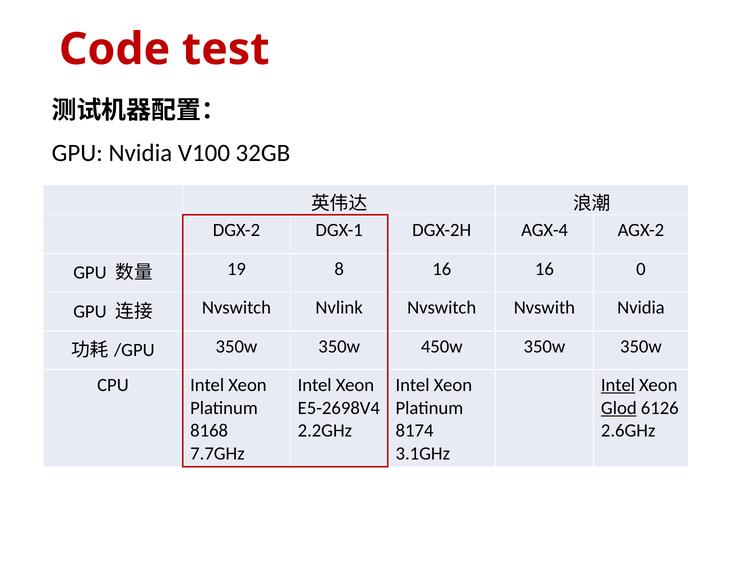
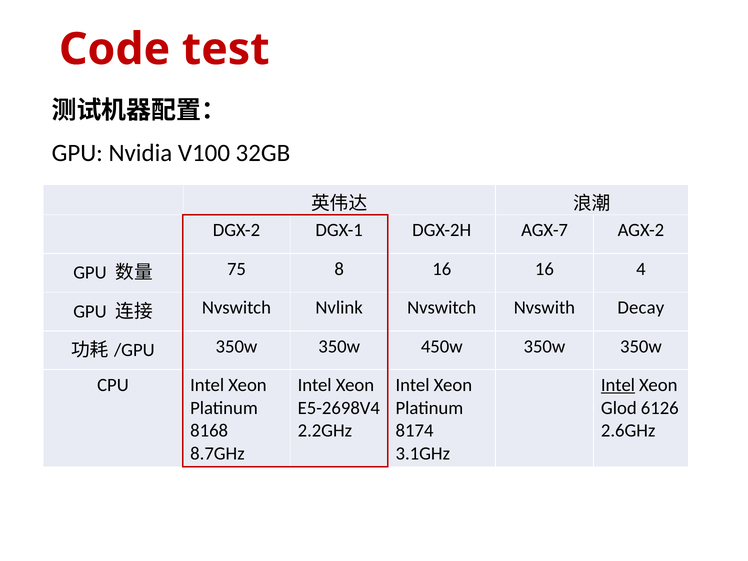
AGX-4: AGX-4 -> AGX-7 (545, 230)
19: 19 -> 75 (236, 269)
0: 0 -> 4 (641, 269)
Nvswith Nvidia: Nvidia -> Decay (641, 308)
Glod underline: present -> none (619, 408)
7.7GHz: 7.7GHz -> 8.7GHz (217, 454)
